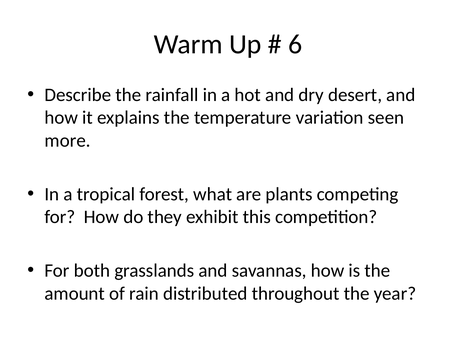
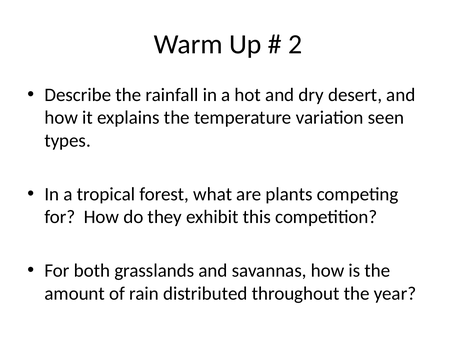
6: 6 -> 2 (295, 44)
more: more -> types (68, 140)
